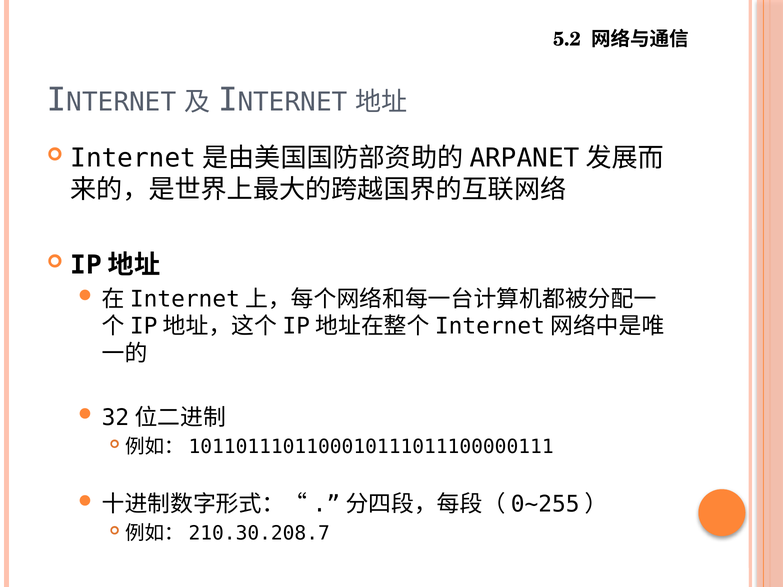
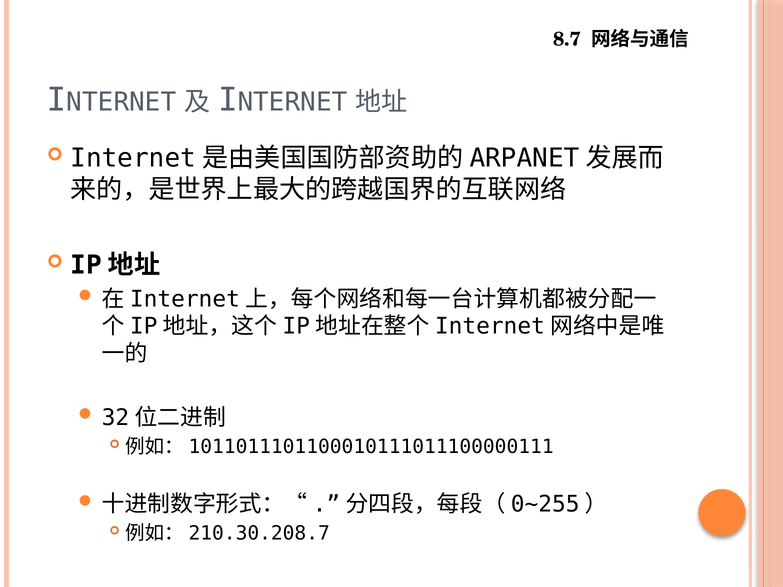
5.2: 5.2 -> 8.7 (567, 39)
